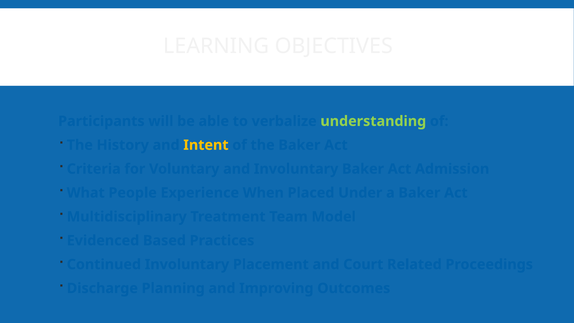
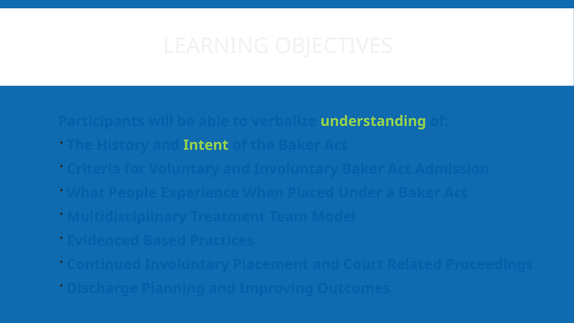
Intent colour: yellow -> light green (206, 145)
